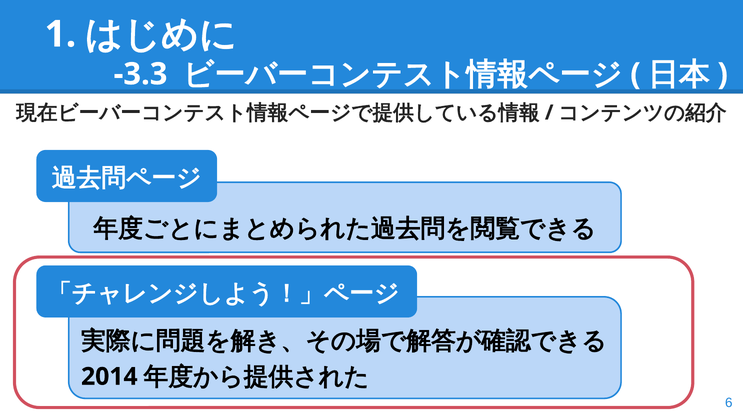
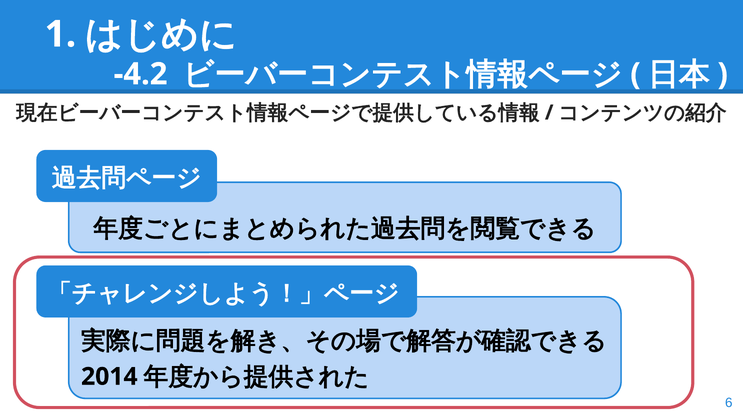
-3.3: -3.3 -> -4.2 (140, 74)
